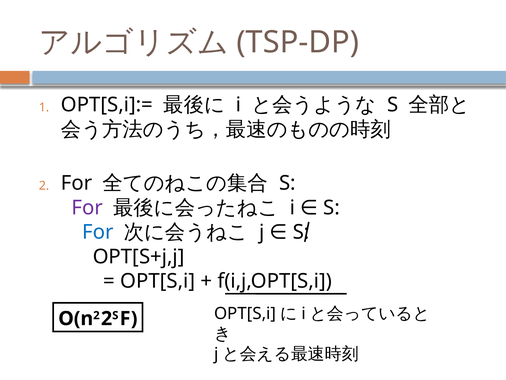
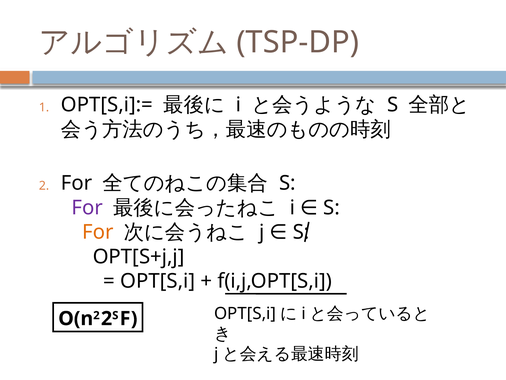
For colour: blue -> orange (98, 232)
